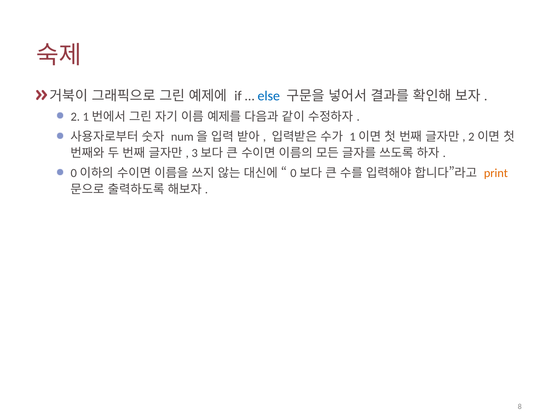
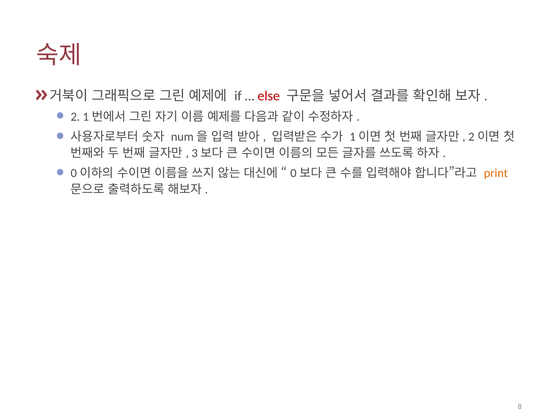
else colour: blue -> red (269, 96)
